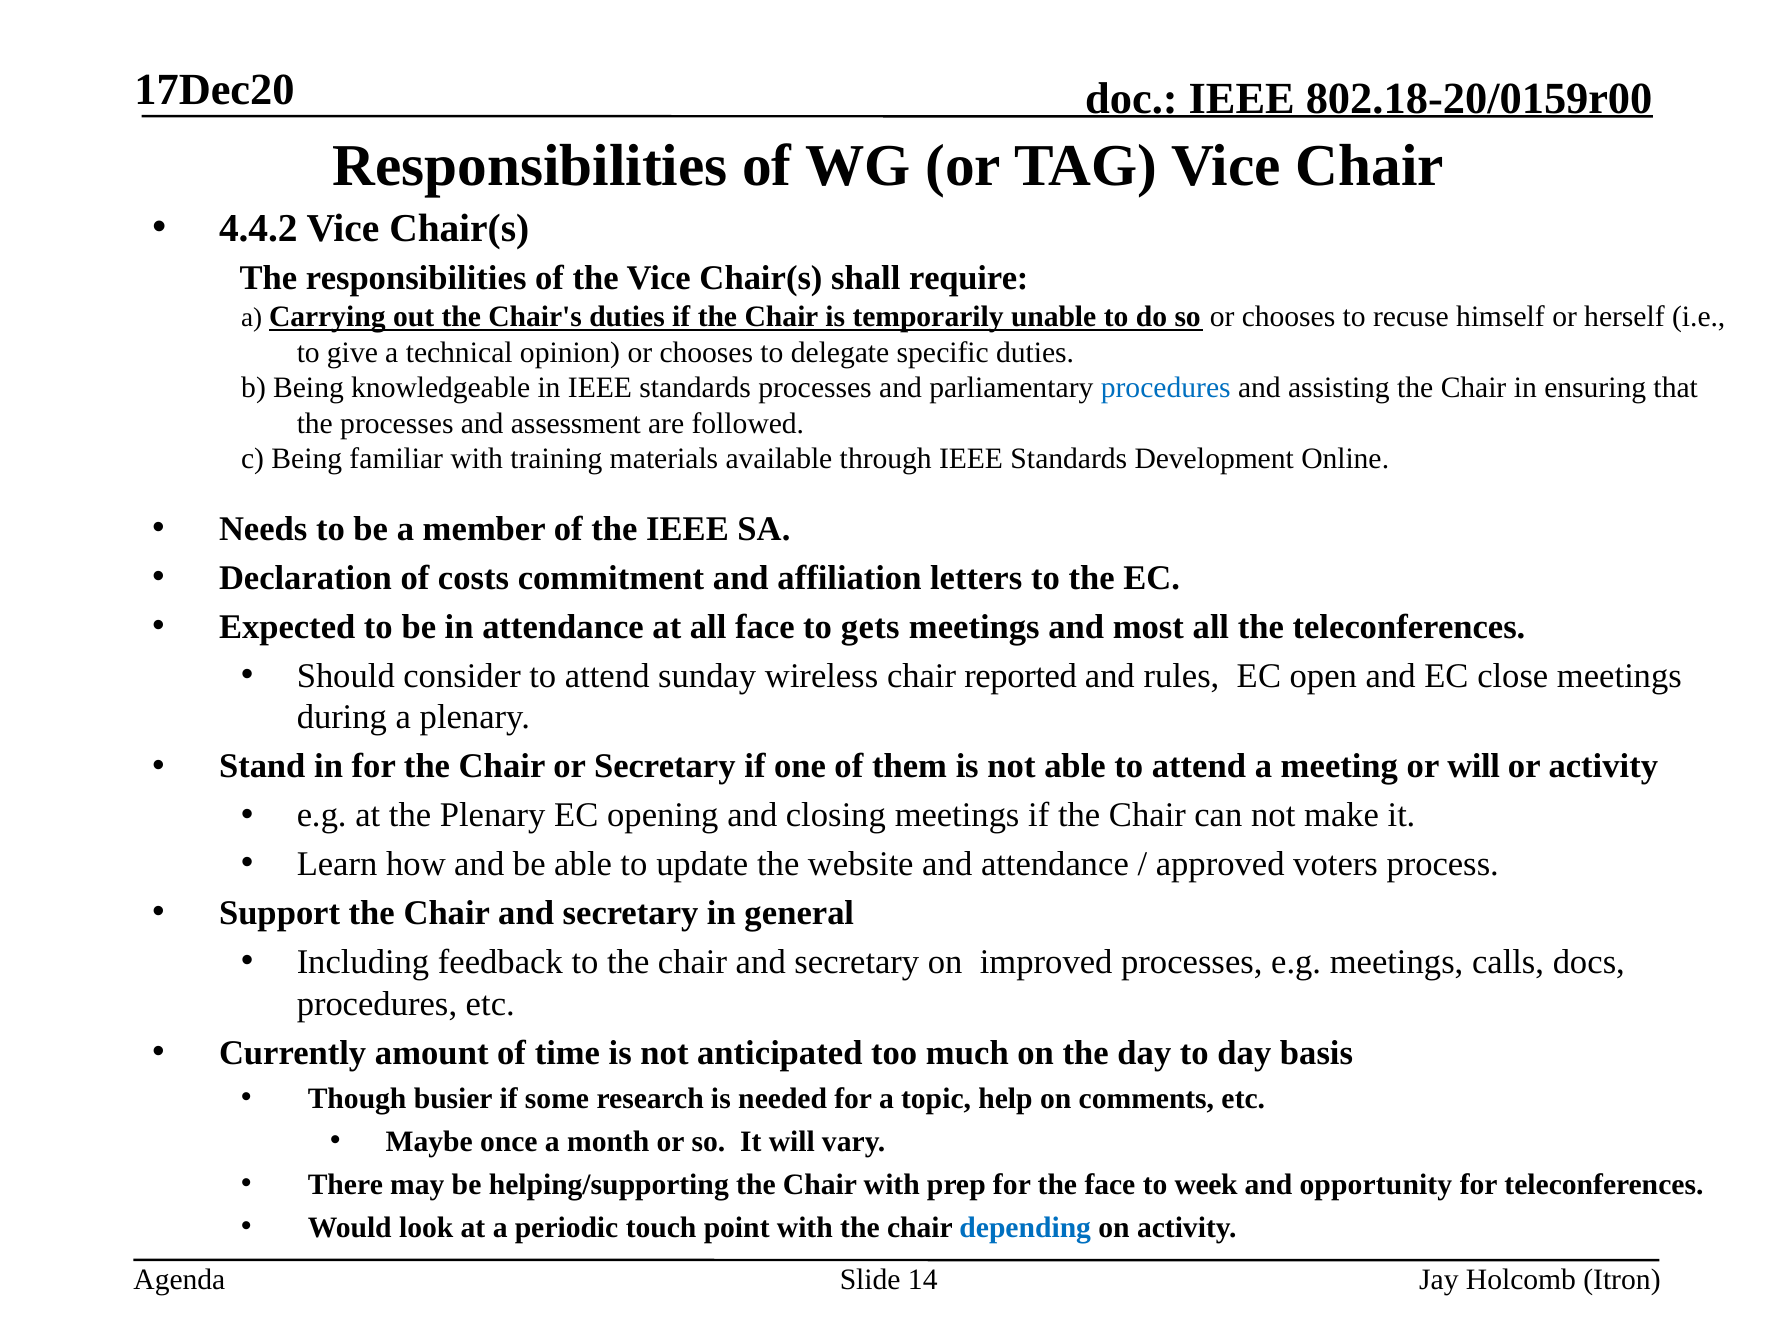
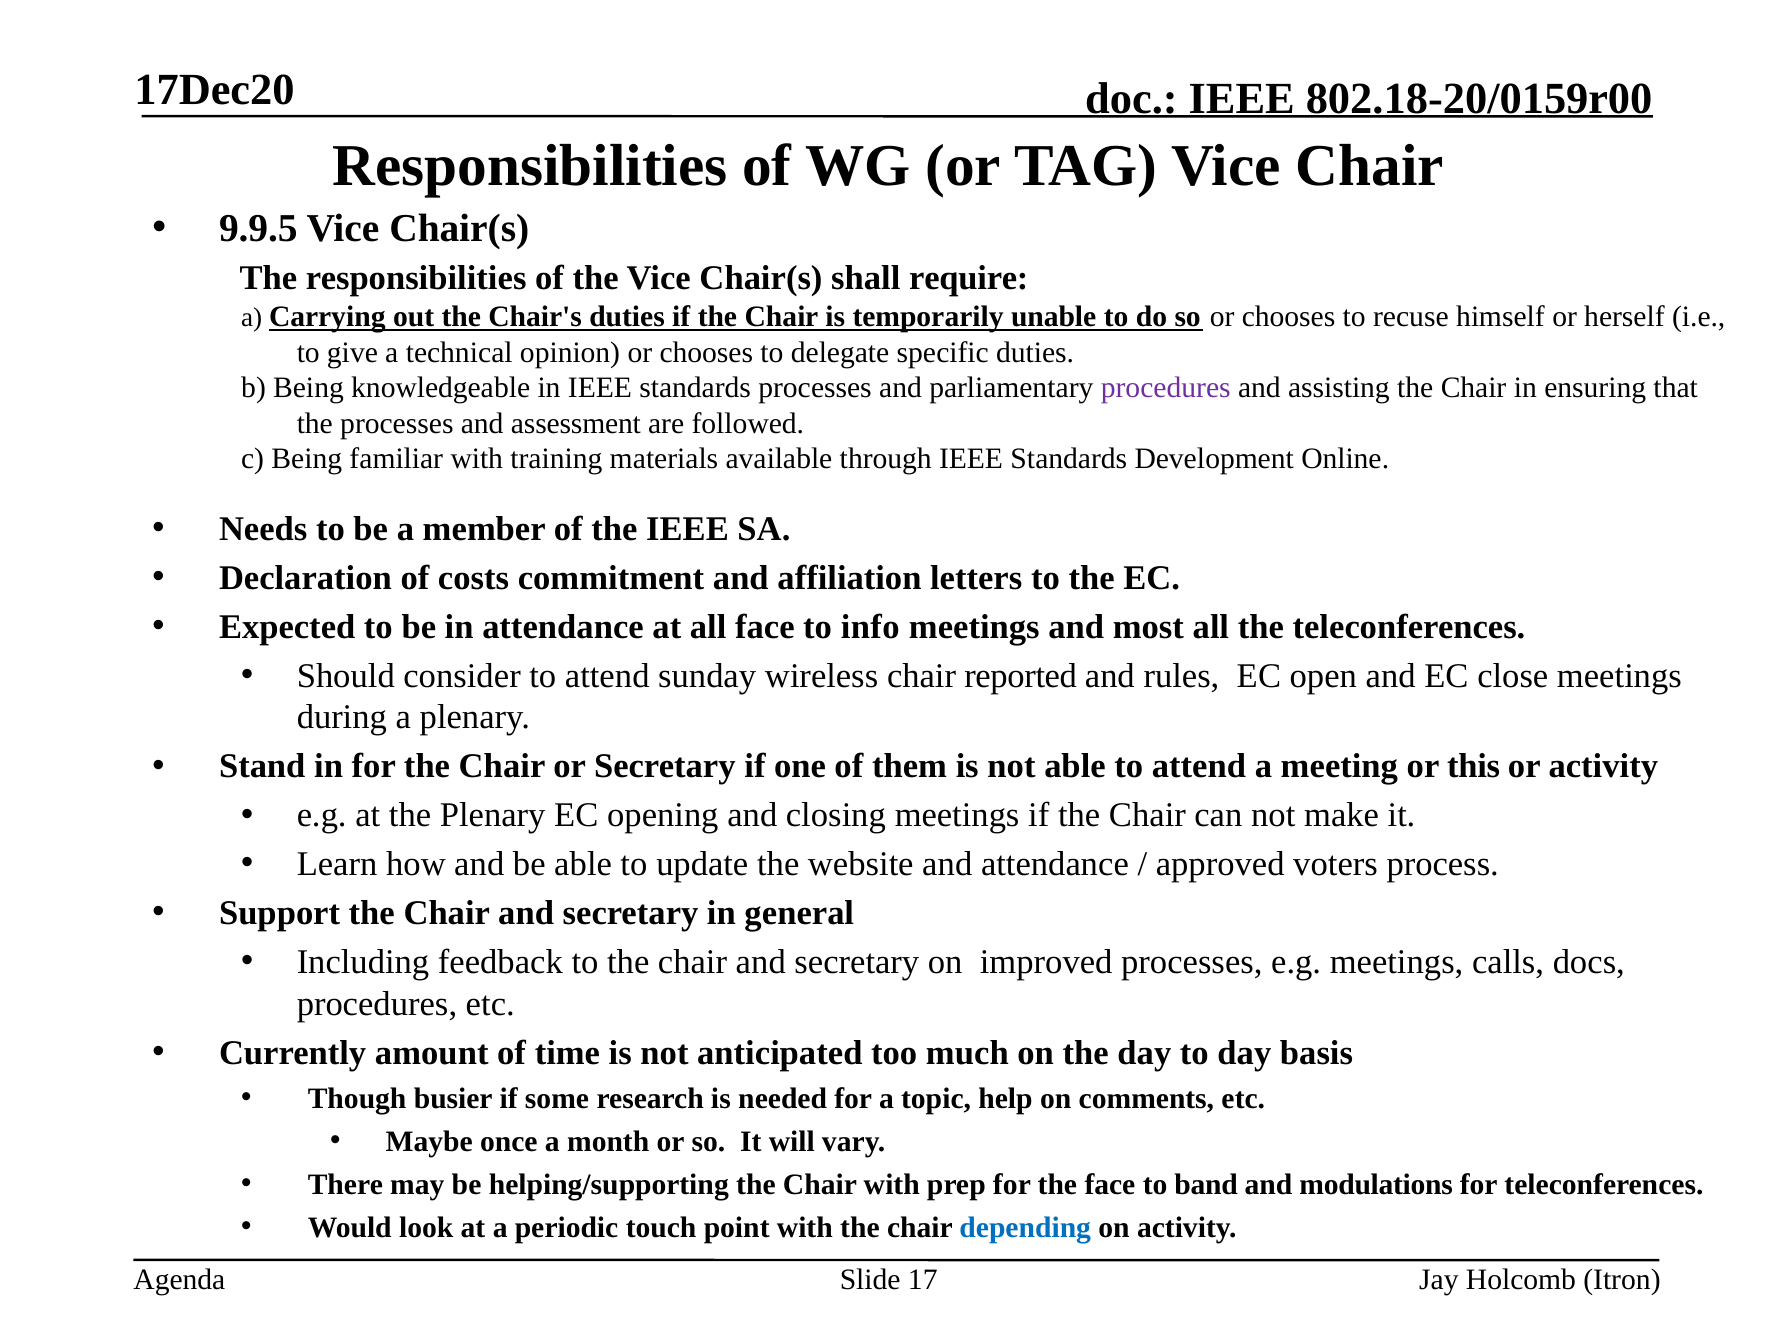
4.4.2: 4.4.2 -> 9.9.5 (258, 229)
procedures colour: blue -> purple (1166, 388)
gets: gets -> info (870, 627)
or will: will -> this (1474, 766)
week: week -> band (1206, 1184)
opportunity: opportunity -> modulations (1376, 1184)
14: 14 -> 17 (923, 1279)
